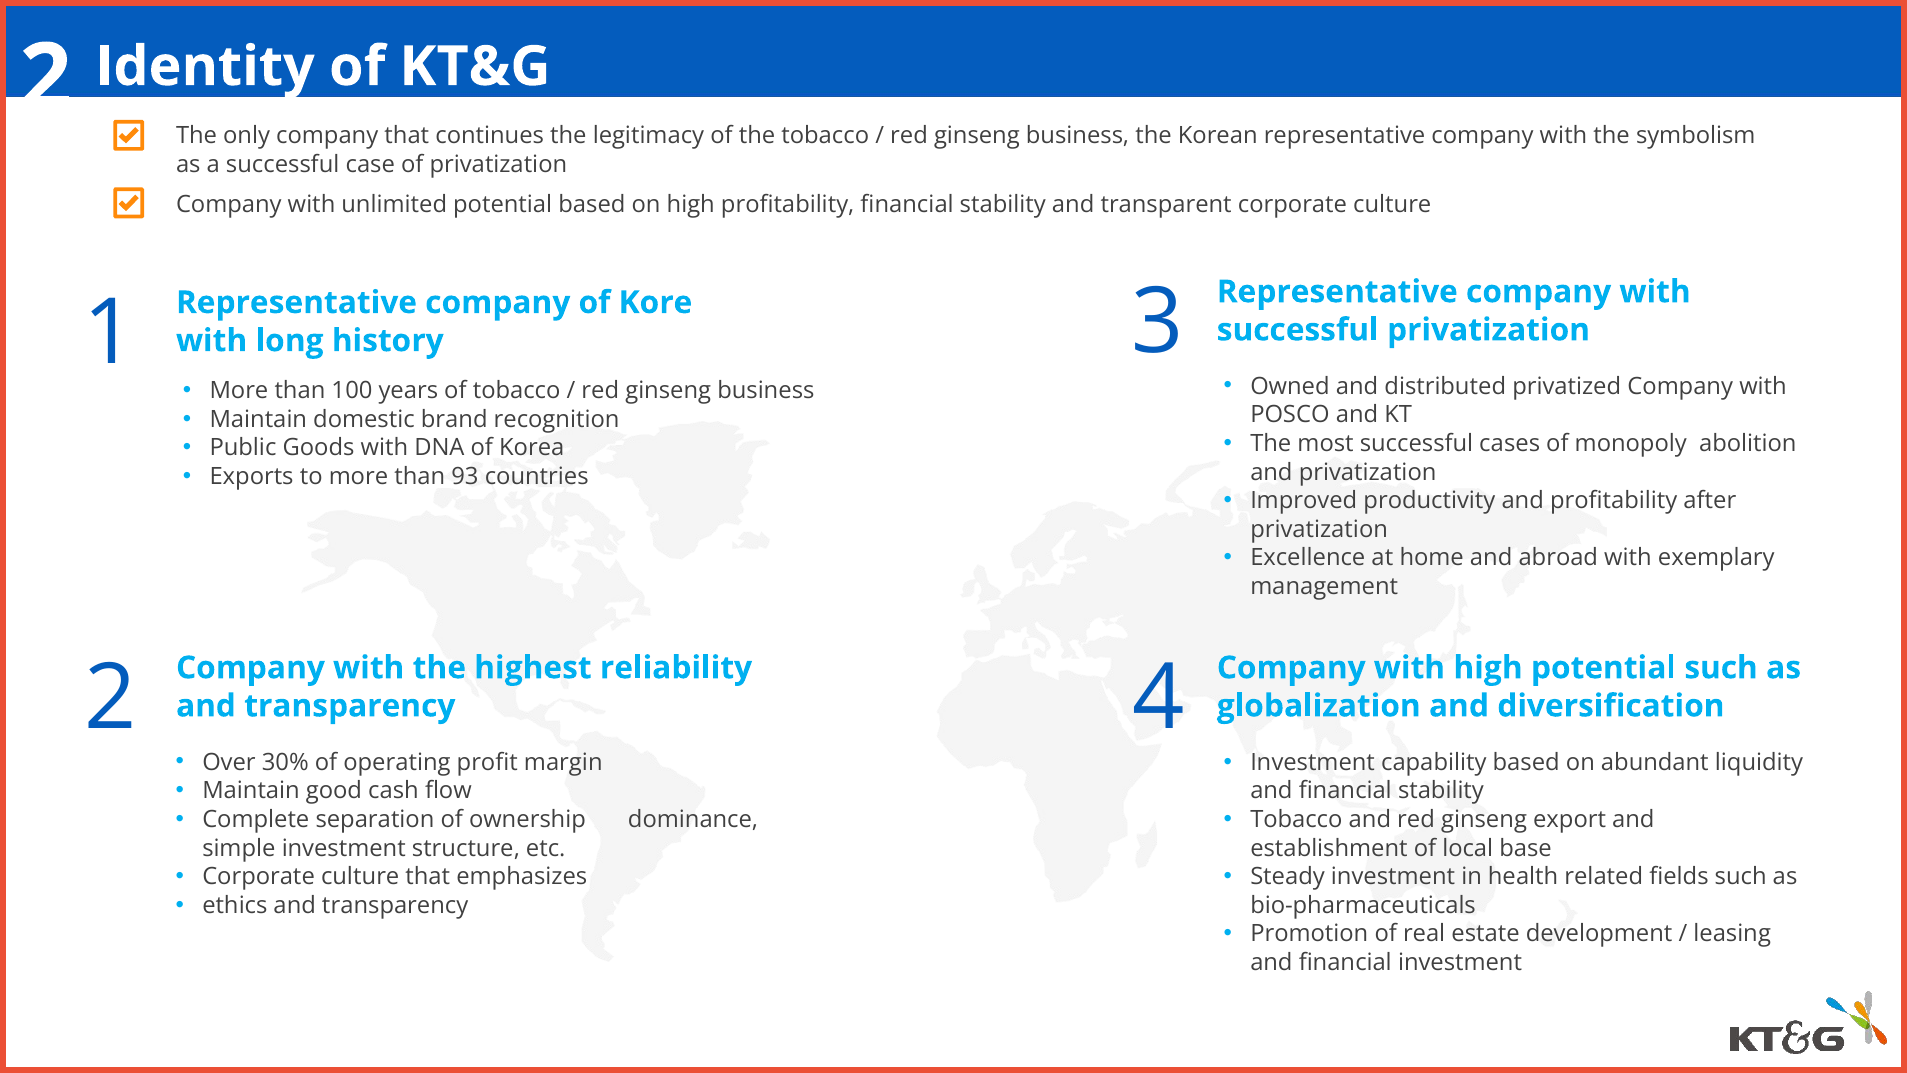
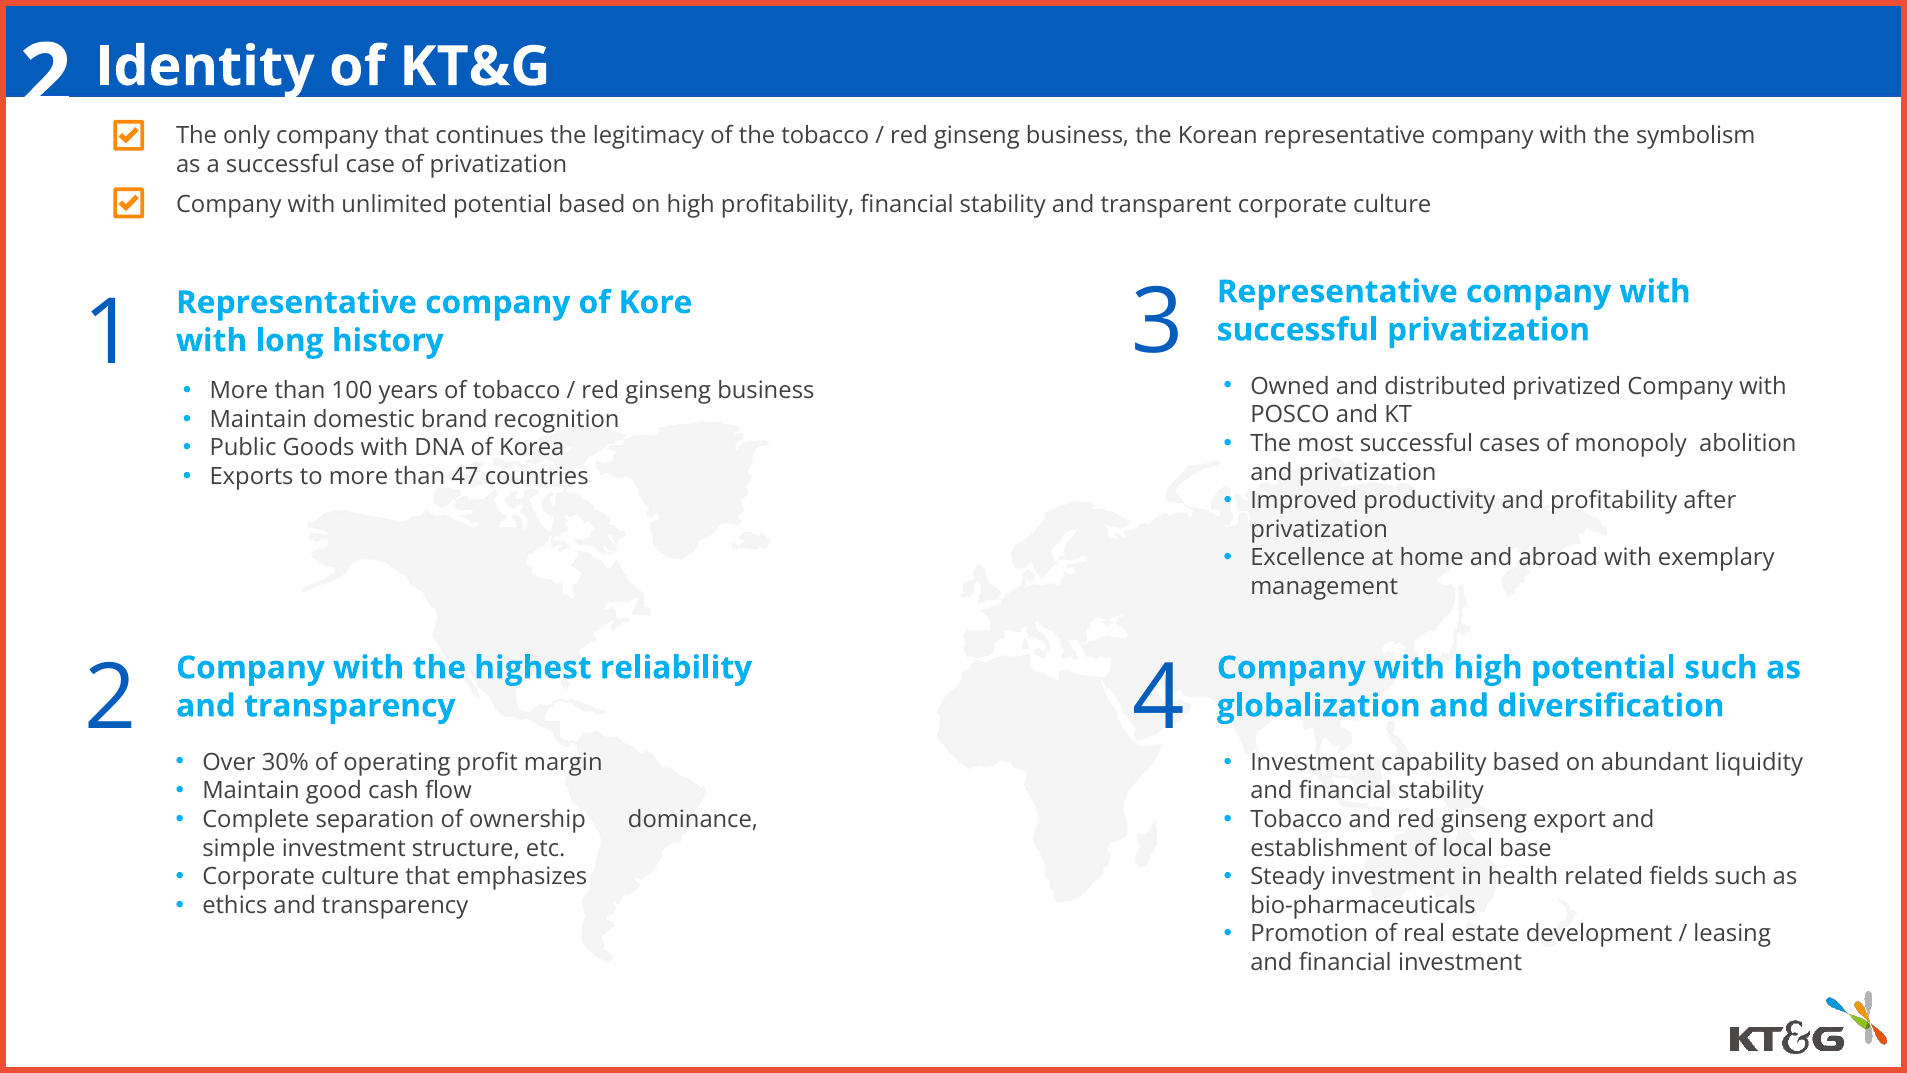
93: 93 -> 47 (465, 477)
